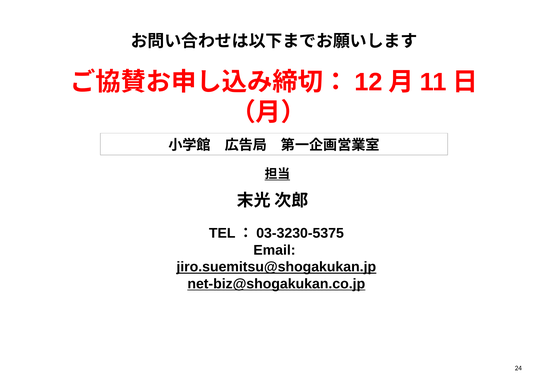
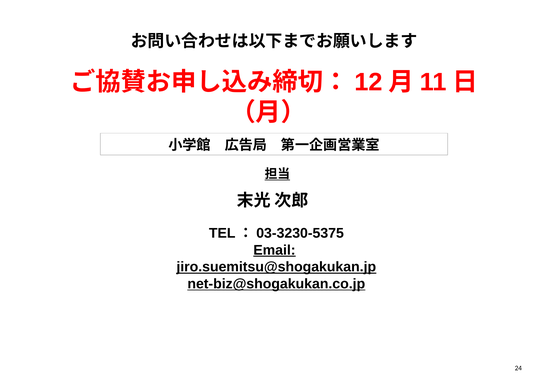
Email underline: none -> present (274, 250)
